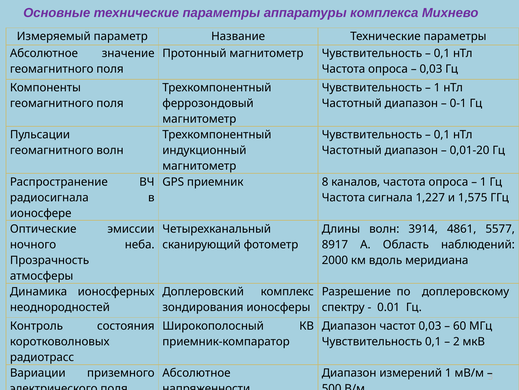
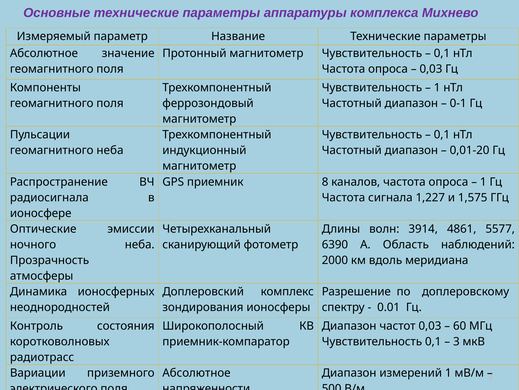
геомагнитного волн: волн -> неба (110, 150)
8917: 8917 -> 6390 (335, 244)
2: 2 -> 3 (456, 341)
